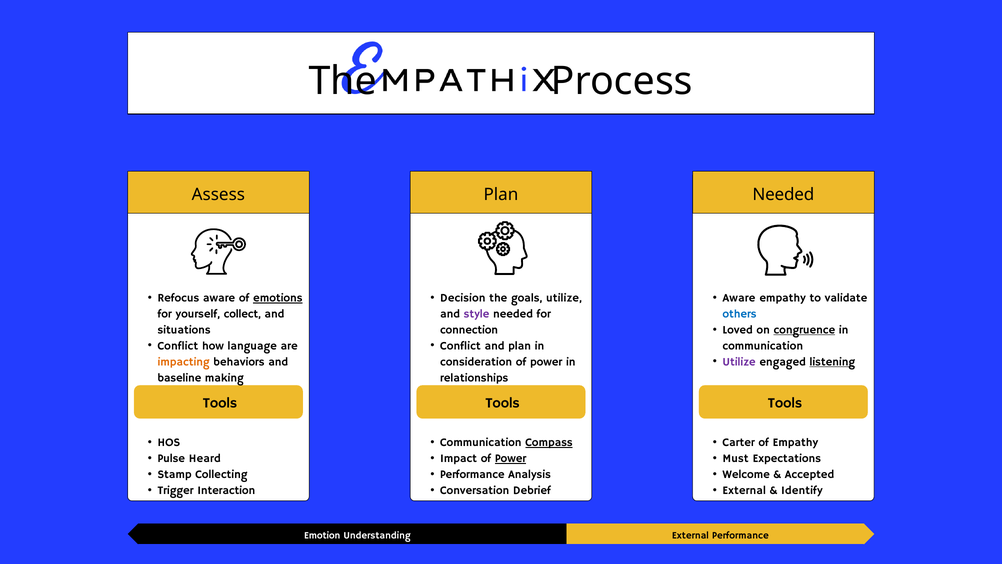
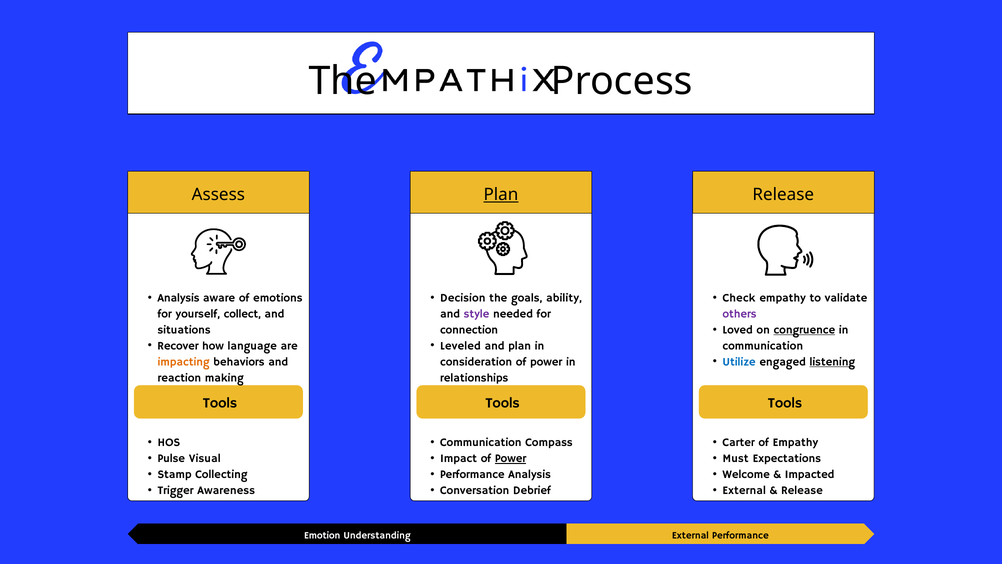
Plan underline: none -> present (501, 195)
Needed: Needed -> Release (783, 195)
Refocus: Refocus -> Analysis (178, 298)
emotions underline: present -> none (278, 298)
goals utilize: utilize -> ability (564, 298)
Aware: Aware -> Check (739, 298)
others colour: blue -> purple (740, 314)
Conflict: Conflict -> Recover (178, 346)
Conflict: Conflict -> Leveled (460, 346)
Utilize colour: purple -> blue (739, 362)
baseline: baseline -> reaction (179, 377)
Compass underline: present -> none (549, 442)
Heard: Heard -> Visual (205, 458)
Accepted: Accepted -> Impacted (810, 474)
Interaction: Interaction -> Awareness (226, 490)
Identify: Identify -> Release (802, 490)
